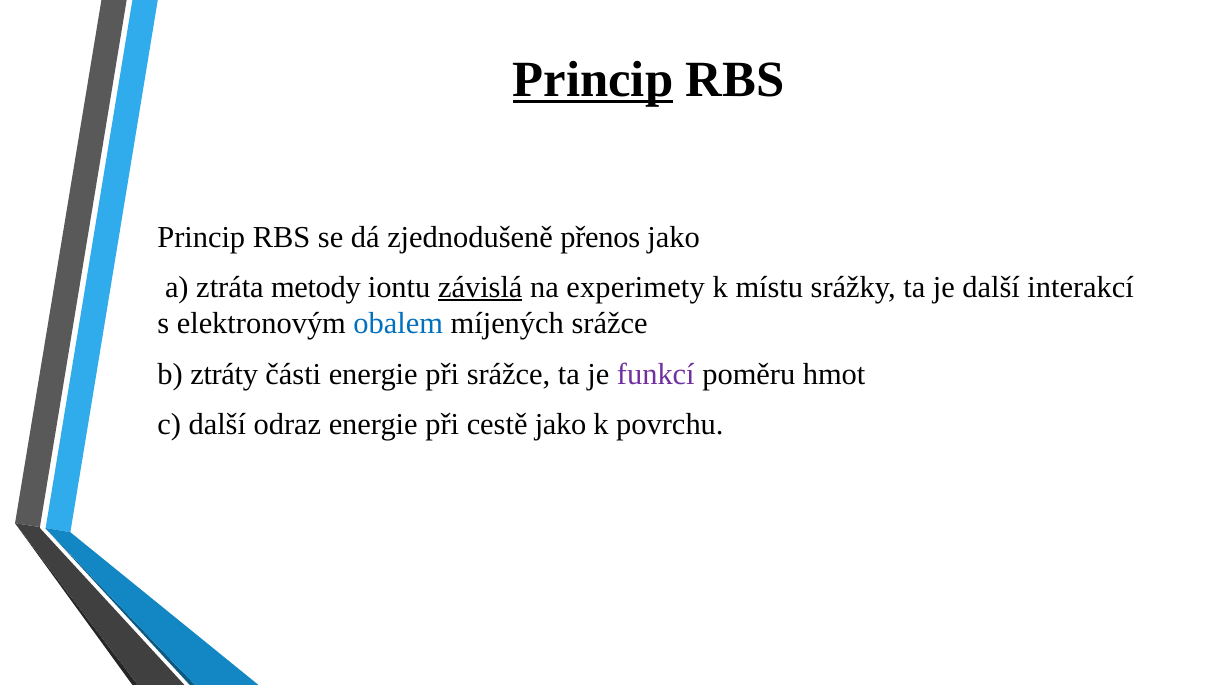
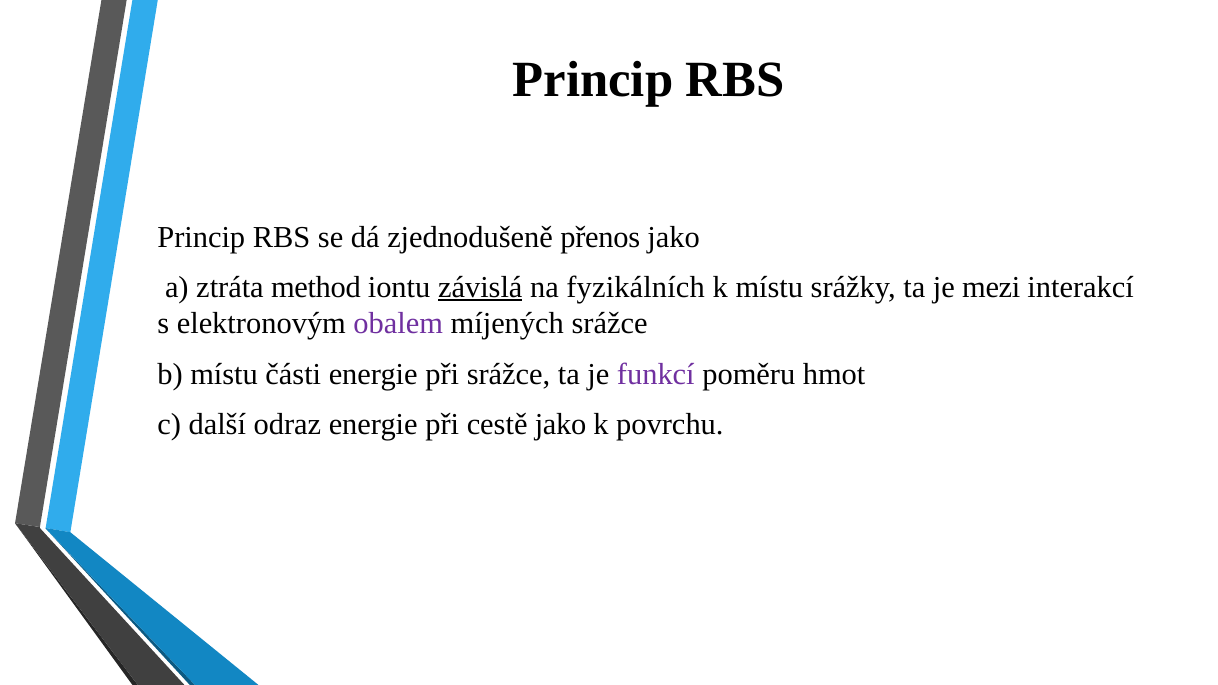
Princip underline: present -> none (593, 80)
metody: metody -> method (316, 287)
experimety: experimety -> fyzikálních (636, 287)
je další: další -> mezi (991, 287)
obalem colour: blue -> purple (398, 324)
b ztráty: ztráty -> místu (224, 374)
